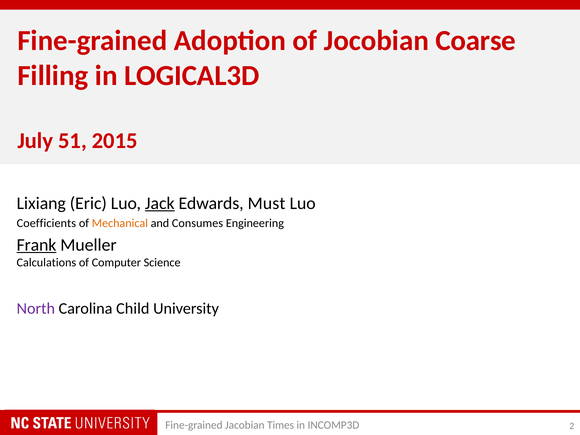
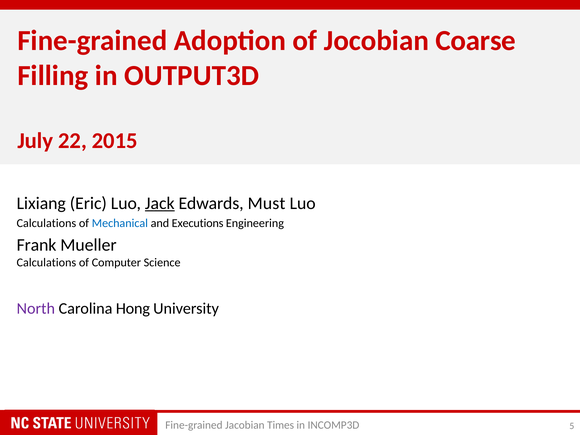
LOGICAL3D: LOGICAL3D -> OUTPUT3D (192, 75)
51: 51 -> 22 (73, 141)
Coefficients: Coefficients -> Calculations (46, 223)
Mechanical colour: orange -> blue (120, 223)
Consumes: Consumes -> Executions (198, 223)
Frank underline: present -> none (36, 245)
Child: Child -> Hong (133, 309)
2: 2 -> 5 (572, 426)
